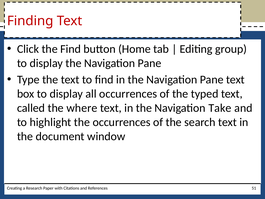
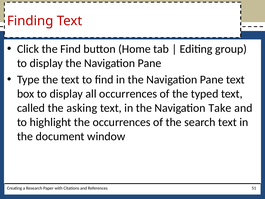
where: where -> asking (82, 108)
